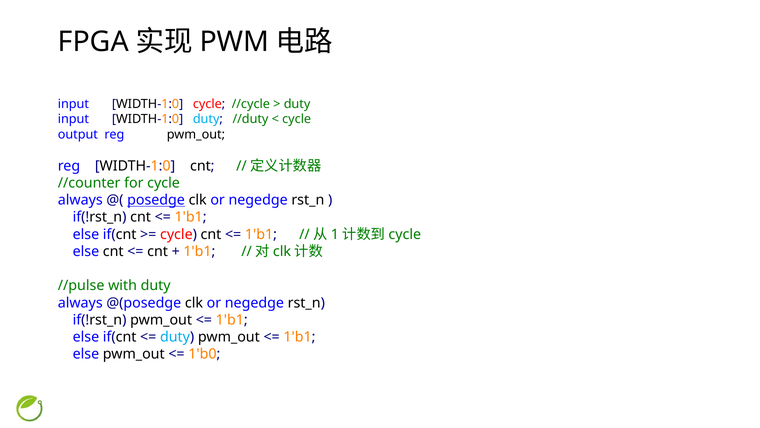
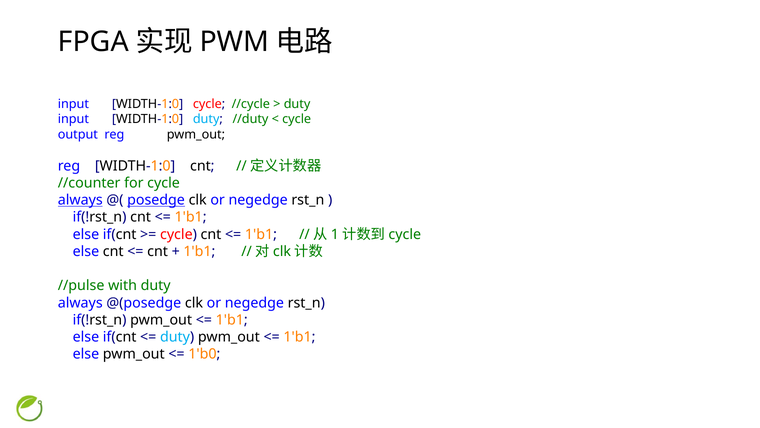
always underline: none -> present (80, 200)
